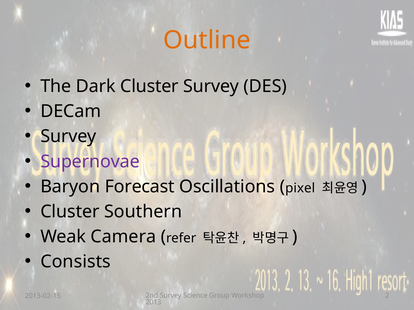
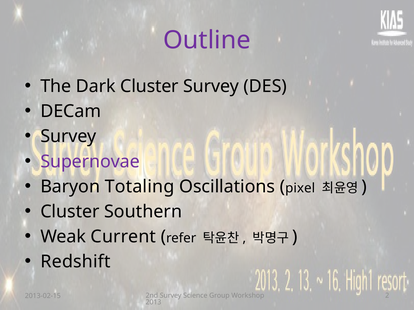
Outline colour: orange -> purple (207, 40)
Forecast: Forecast -> Totaling (140, 187)
Camera: Camera -> Current (123, 237)
Consists: Consists -> Redshift (76, 262)
